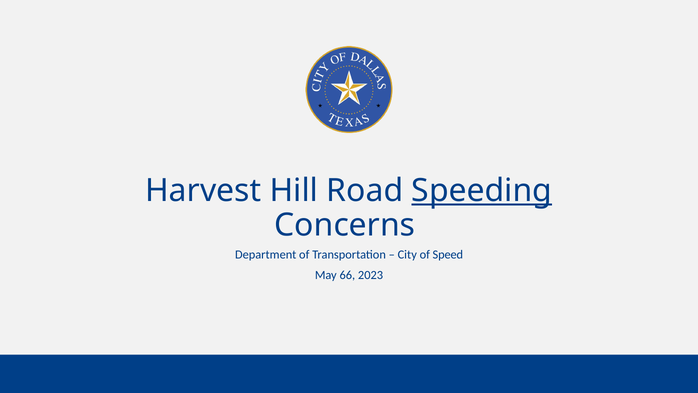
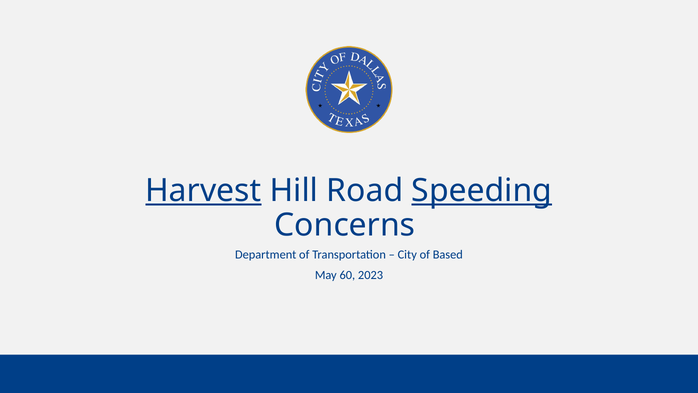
Harvest underline: none -> present (203, 190)
Speed: Speed -> Based (448, 254)
66: 66 -> 60 (347, 275)
